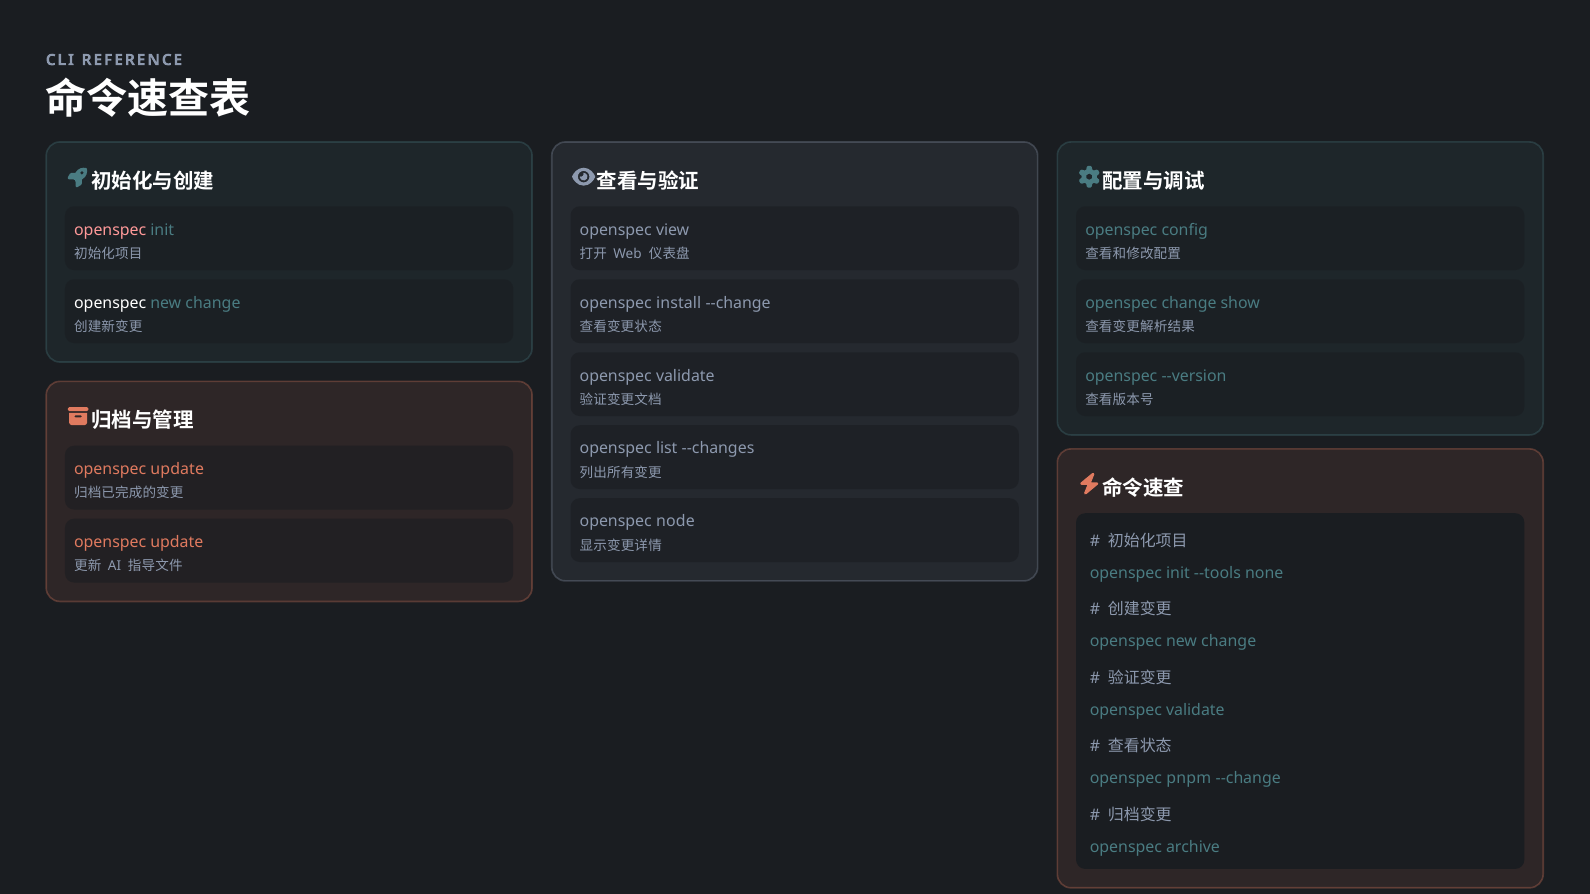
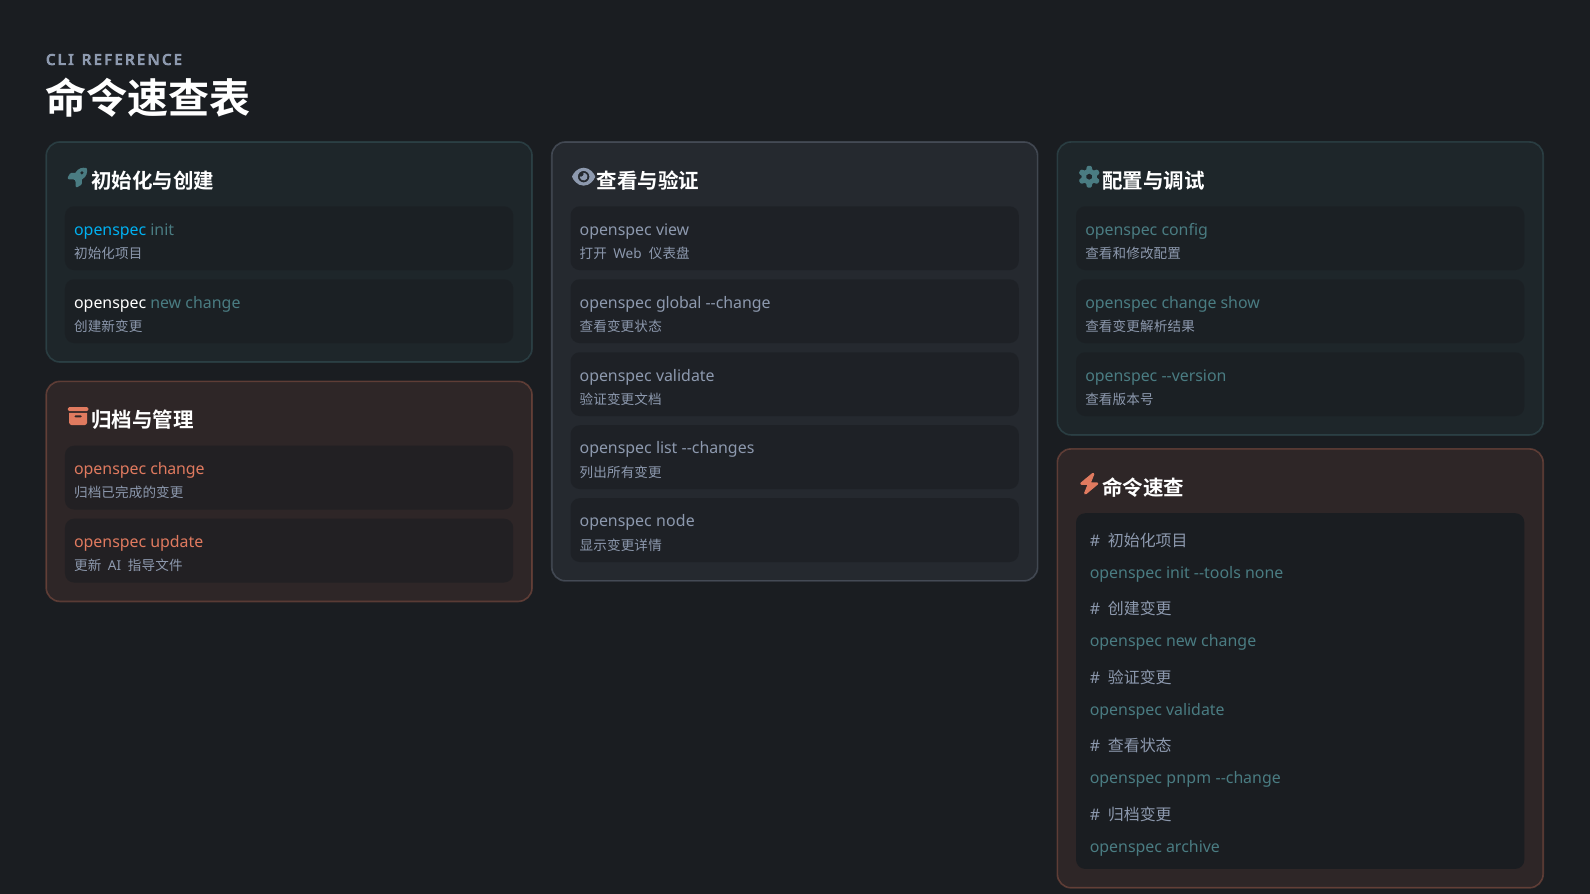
openspec colour: pink -> light blue (110, 230)
install: install -> global (679, 303)
update: update -> change (177, 469)
